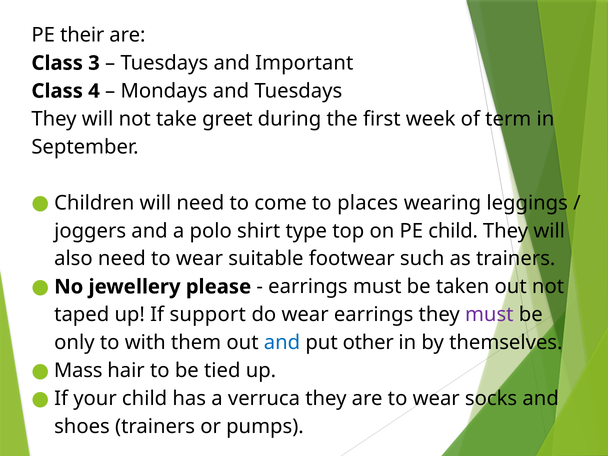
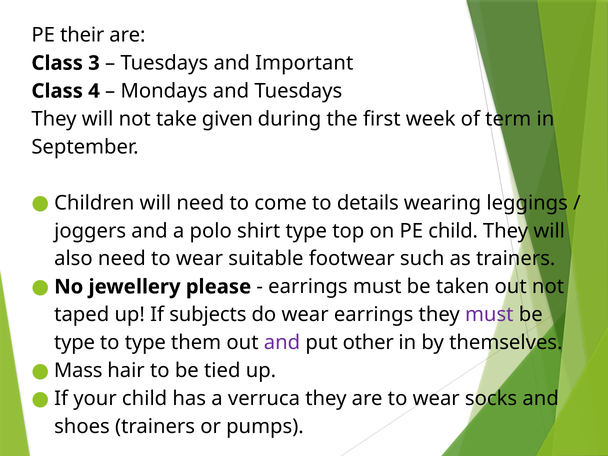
greet: greet -> given (227, 119)
places: places -> details (368, 203)
support: support -> subjects (208, 315)
only: only -> type (75, 343)
to with: with -> type (145, 343)
and colour: blue -> purple (282, 343)
